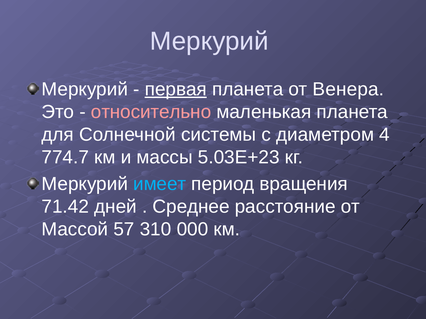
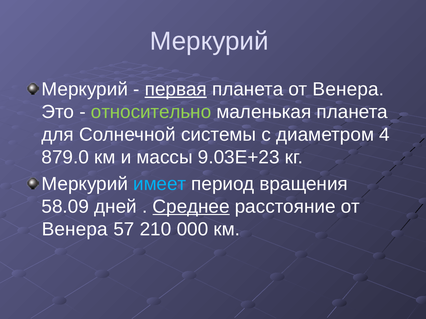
относительно colour: pink -> light green (151, 112)
774.7: 774.7 -> 879.0 (65, 158)
5.03E+23: 5.03E+23 -> 9.03E+23 (239, 158)
71.42: 71.42 -> 58.09 (65, 207)
Среднее underline: none -> present (191, 207)
Массой: Массой -> Венера (75, 230)
310: 310 -> 210 (156, 230)
